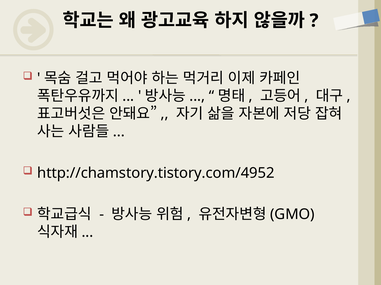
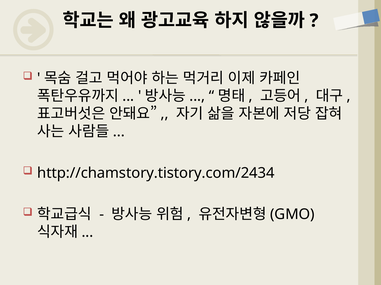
http://chamstory.tistory.com/4952: http://chamstory.tistory.com/4952 -> http://chamstory.tistory.com/2434 (156, 173)
